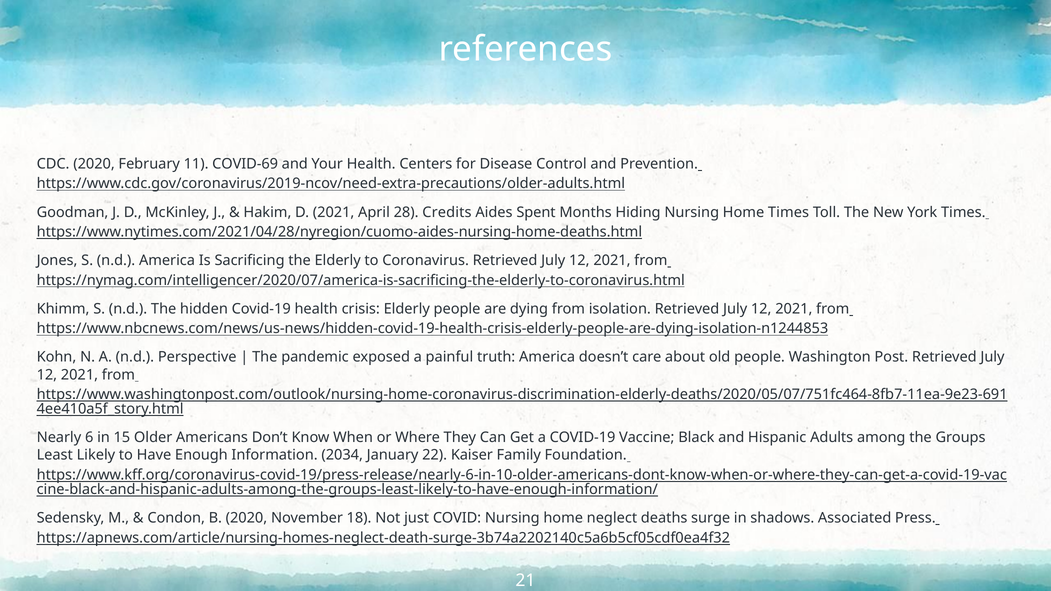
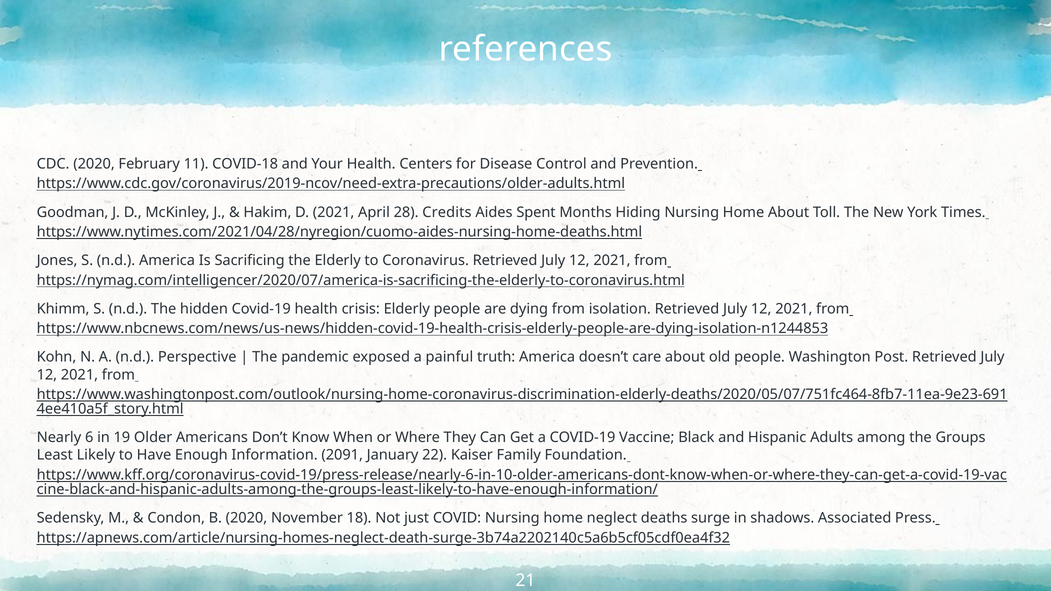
COVID-69: COVID-69 -> COVID-18 (245, 164)
Home Times: Times -> About (789, 212)
15: 15 -> 19 (122, 438)
2034: 2034 -> 2091 (342, 455)
